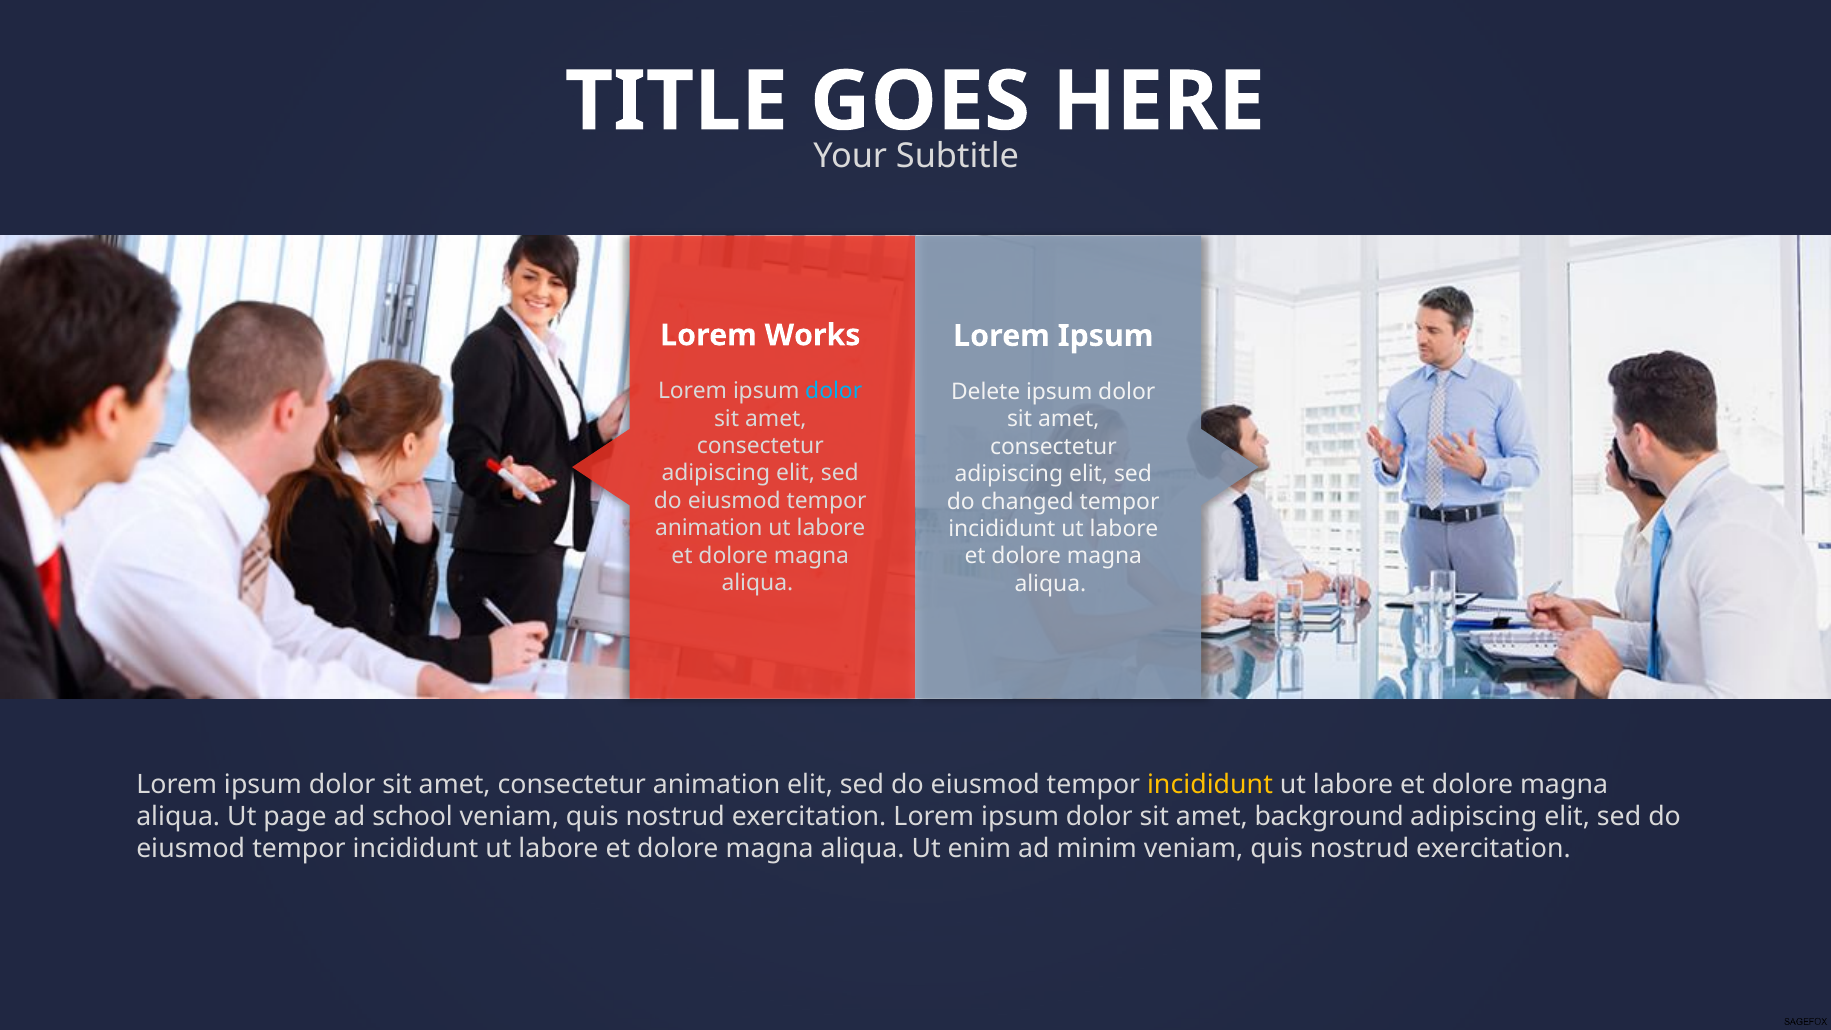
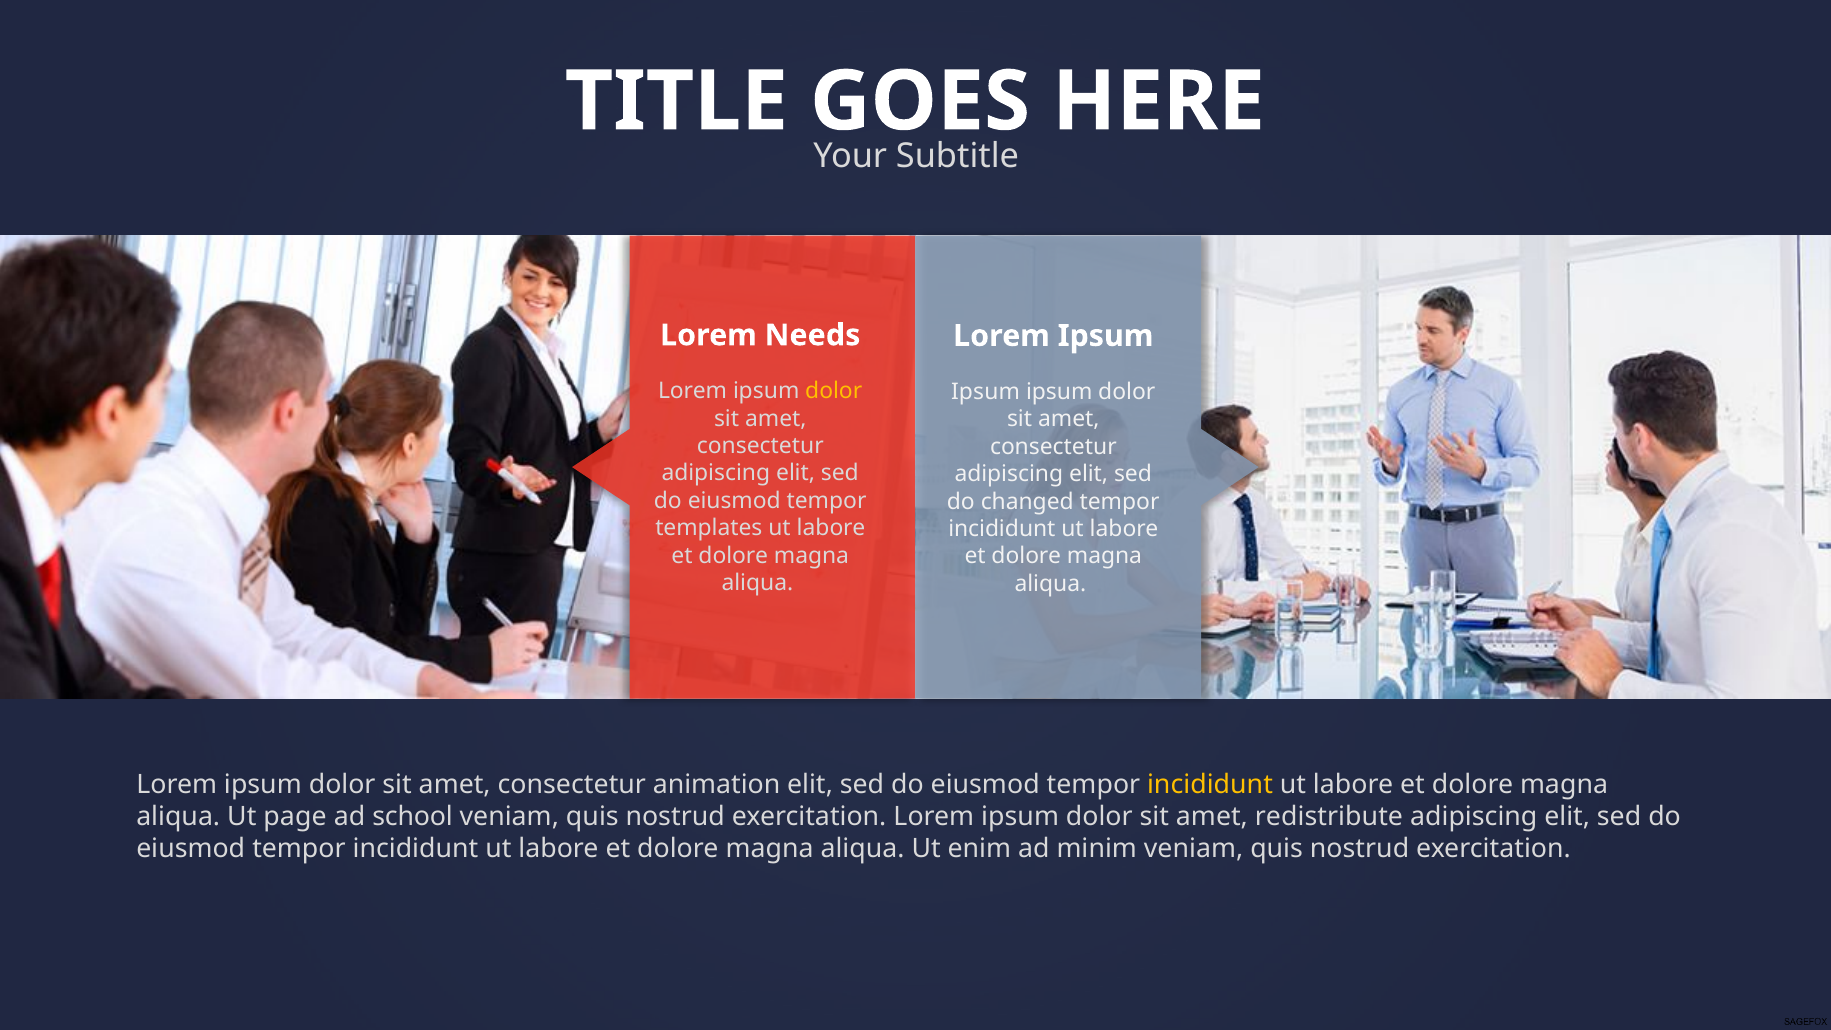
Works: Works -> Needs (813, 335)
dolor colour: light blue -> yellow (834, 391)
Delete: Delete -> Ipsum (986, 392)
animation: animation -> templates (709, 528)
background: background -> redistribute (1329, 817)
